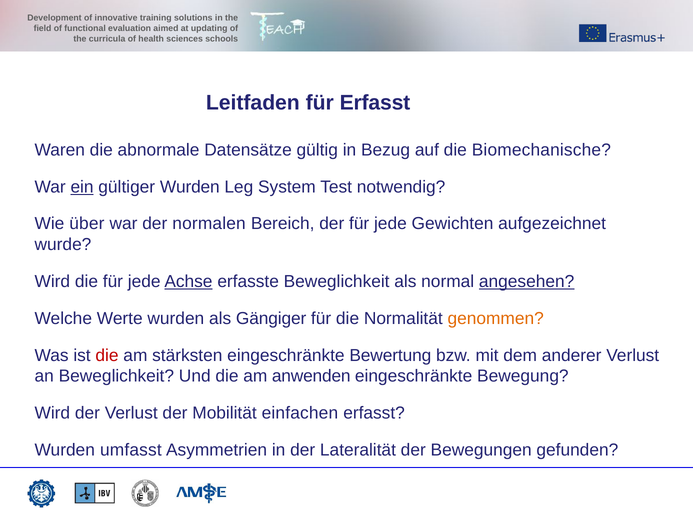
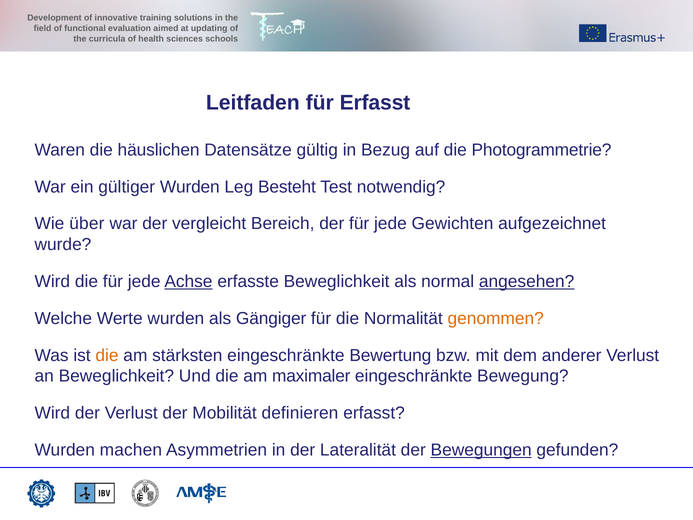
abnormale: abnormale -> häuslichen (159, 150)
Biomechanische: Biomechanische -> Photogrammetrie (542, 150)
ein underline: present -> none (82, 187)
System: System -> Besteht (287, 187)
normalen: normalen -> vergleicht (209, 224)
die colour: red -> orange (107, 355)
anwenden: anwenden -> maximaler (311, 376)
einfachen: einfachen -> definieren (300, 413)
umfasst: umfasst -> machen (131, 450)
Bewegungen underline: none -> present (481, 450)
